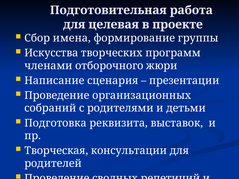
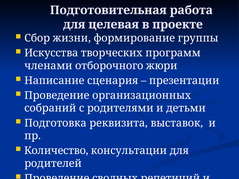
имена: имена -> жизни (72, 38)
Творческая: Творческая -> Количество (56, 151)
